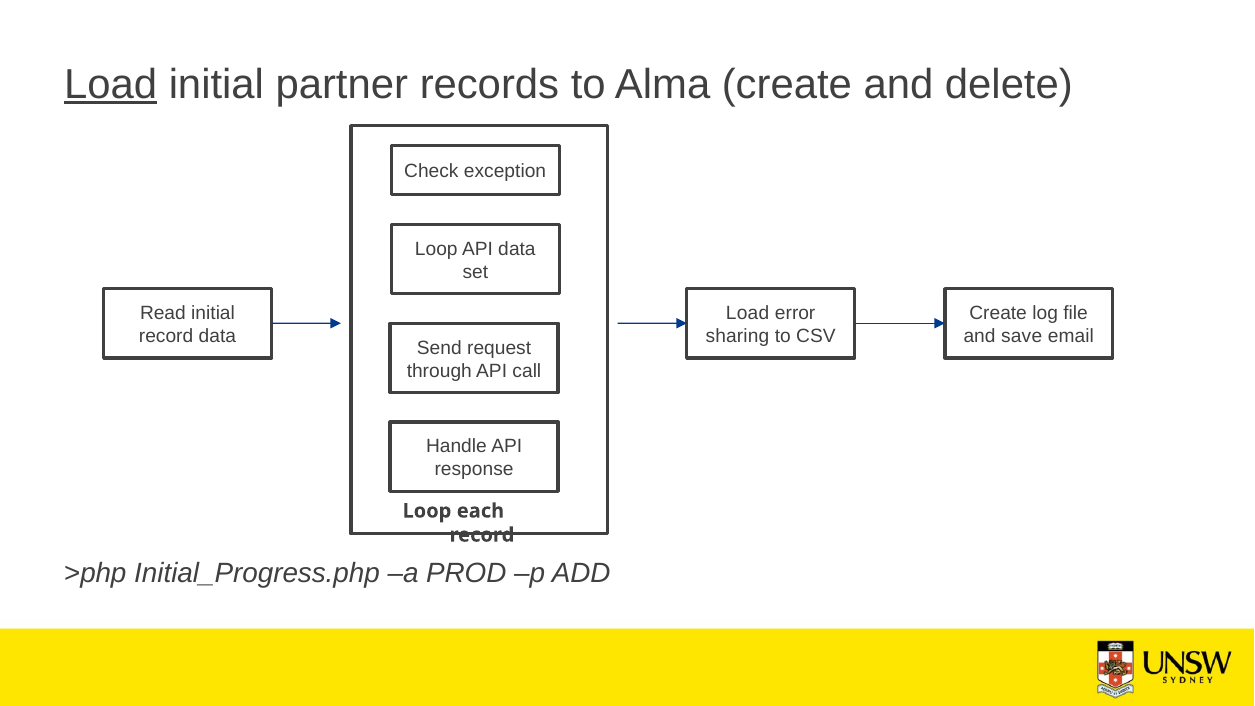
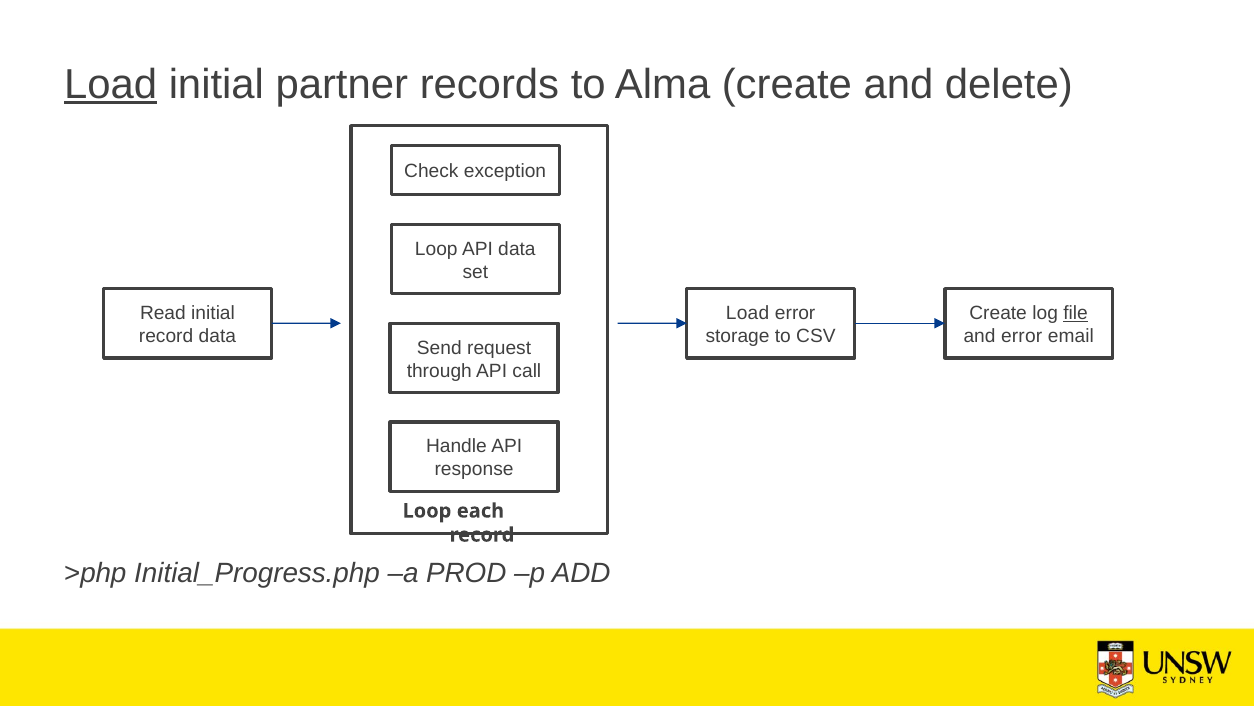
file underline: none -> present (1076, 313)
sharing: sharing -> storage (738, 336)
and save: save -> error (1022, 336)
